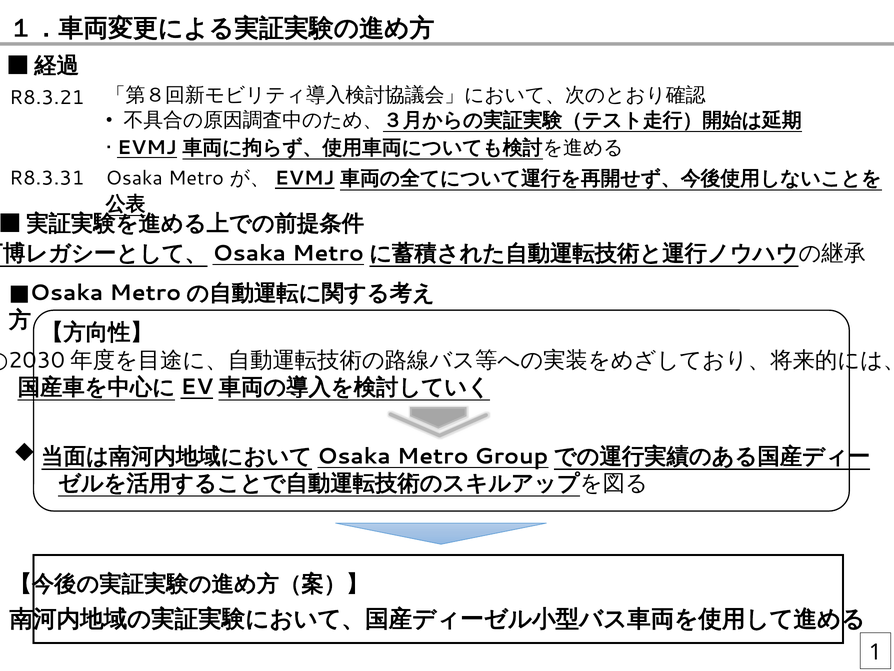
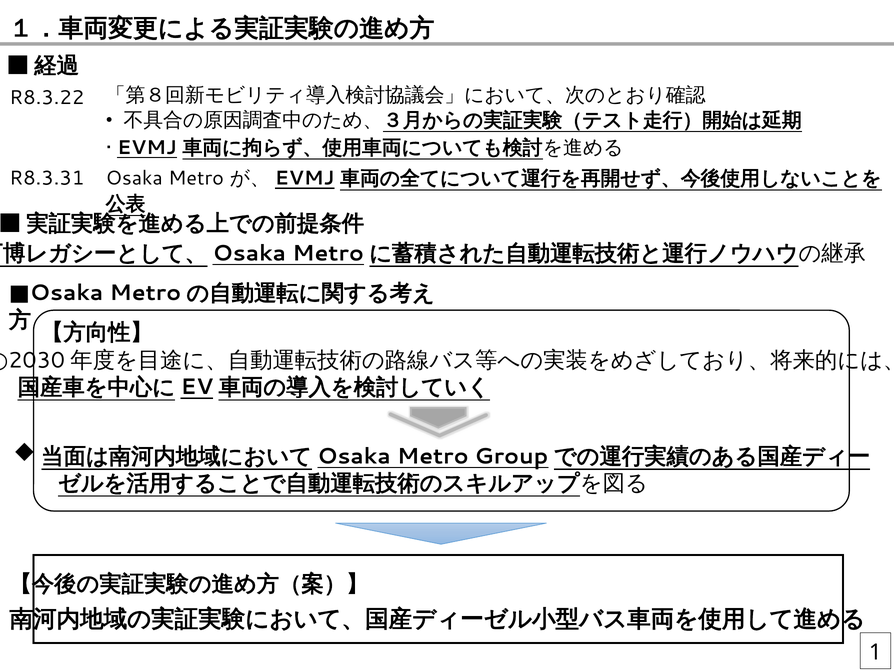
R8.3.21: R8.3.21 -> R8.3.22 (47, 98)
